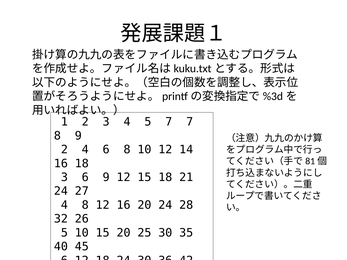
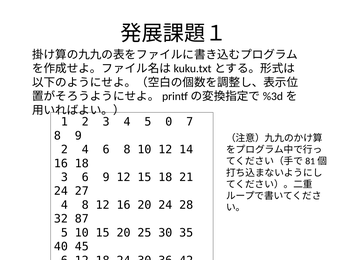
5 7: 7 -> 0 (169, 122)
26: 26 -> 87 (82, 219)
